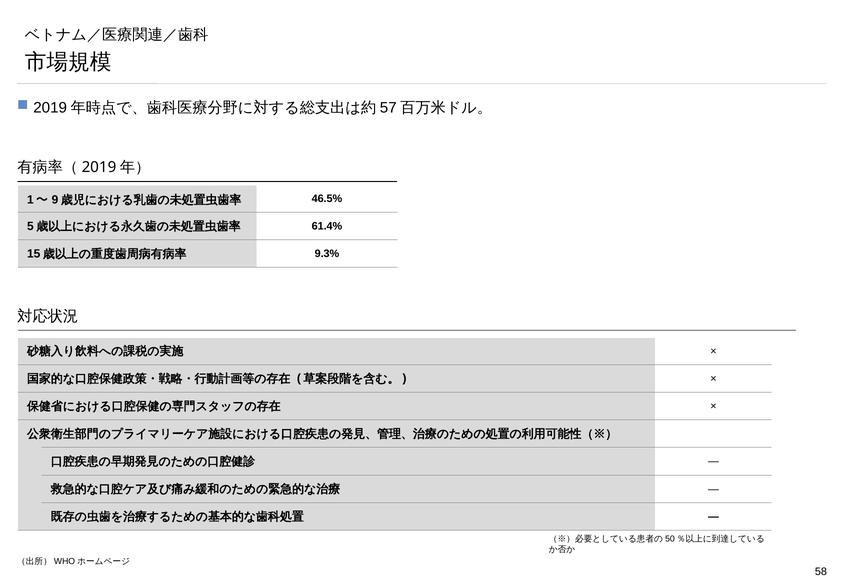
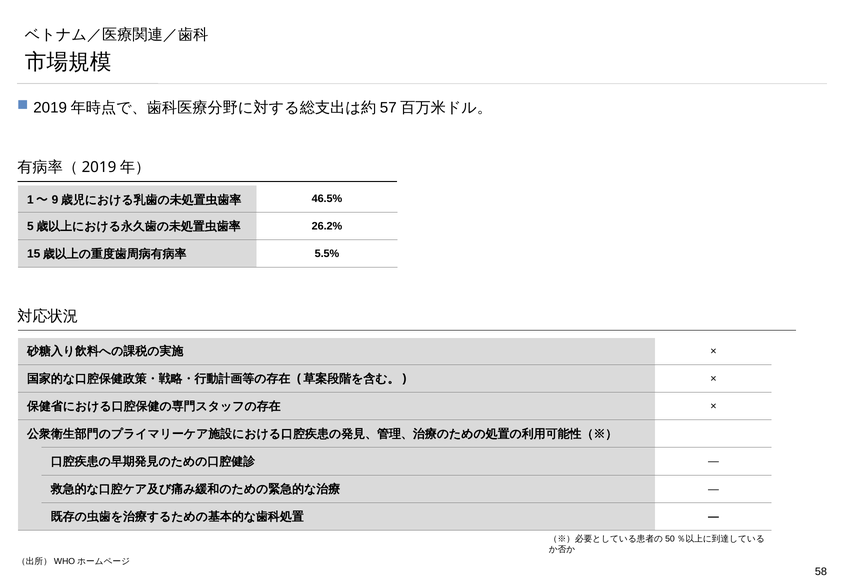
61.4%: 61.4% -> 26.2% (327, 226)
9.3%: 9.3% -> 5.5% (327, 254)
